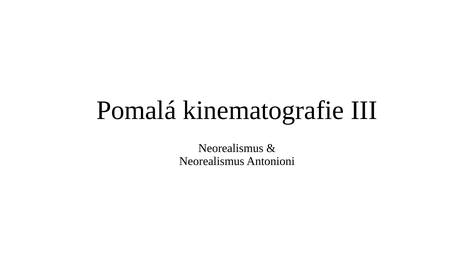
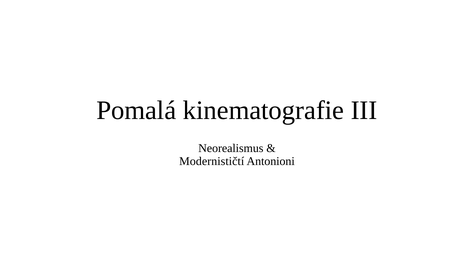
Neorealismus: Neorealismus -> Modernističtí (212, 161)
